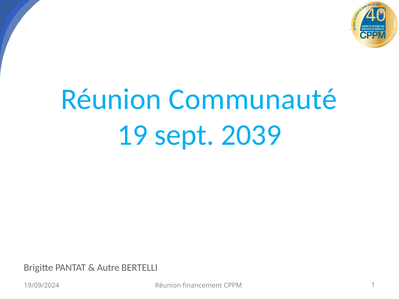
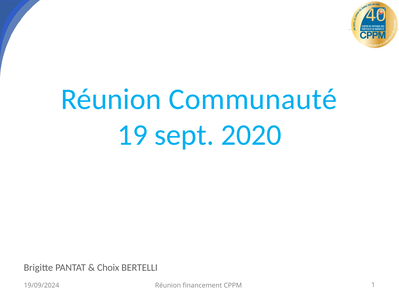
2039: 2039 -> 2020 (251, 135)
Autre: Autre -> Choix (108, 268)
